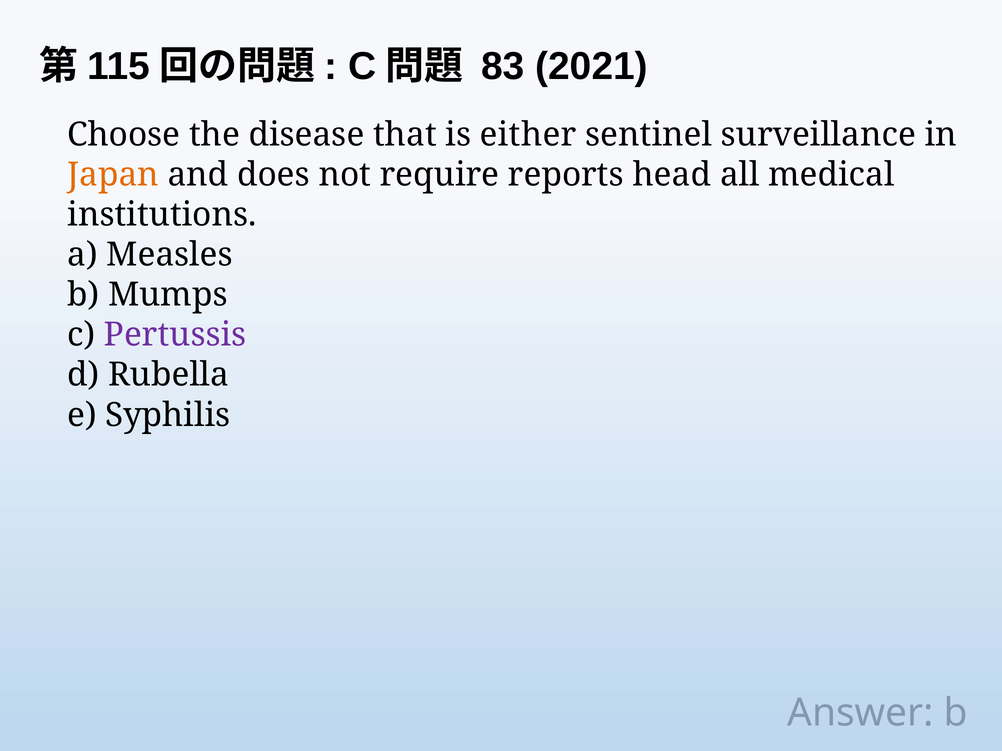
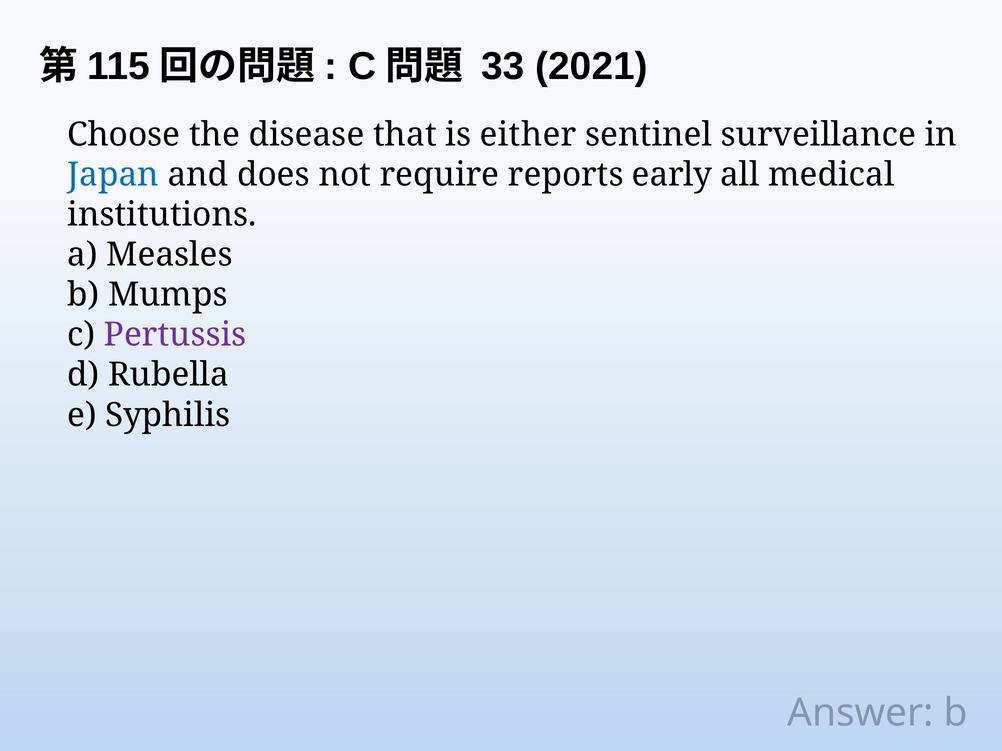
83: 83 -> 33 (503, 67)
Japan colour: orange -> blue (113, 175)
head: head -> early (672, 175)
